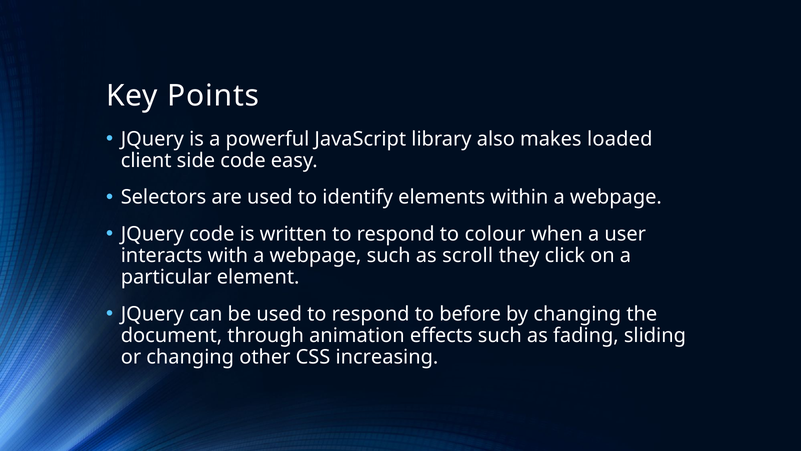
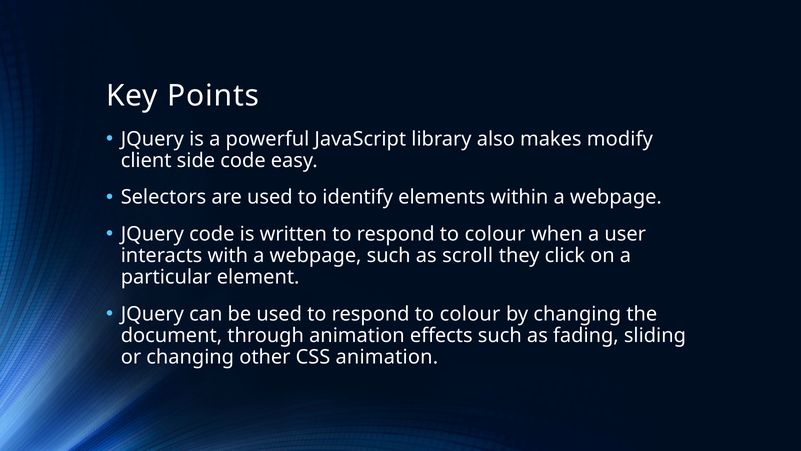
loaded: loaded -> modify (620, 139)
before: before -> colour (470, 314)
CSS increasing: increasing -> animation (387, 357)
